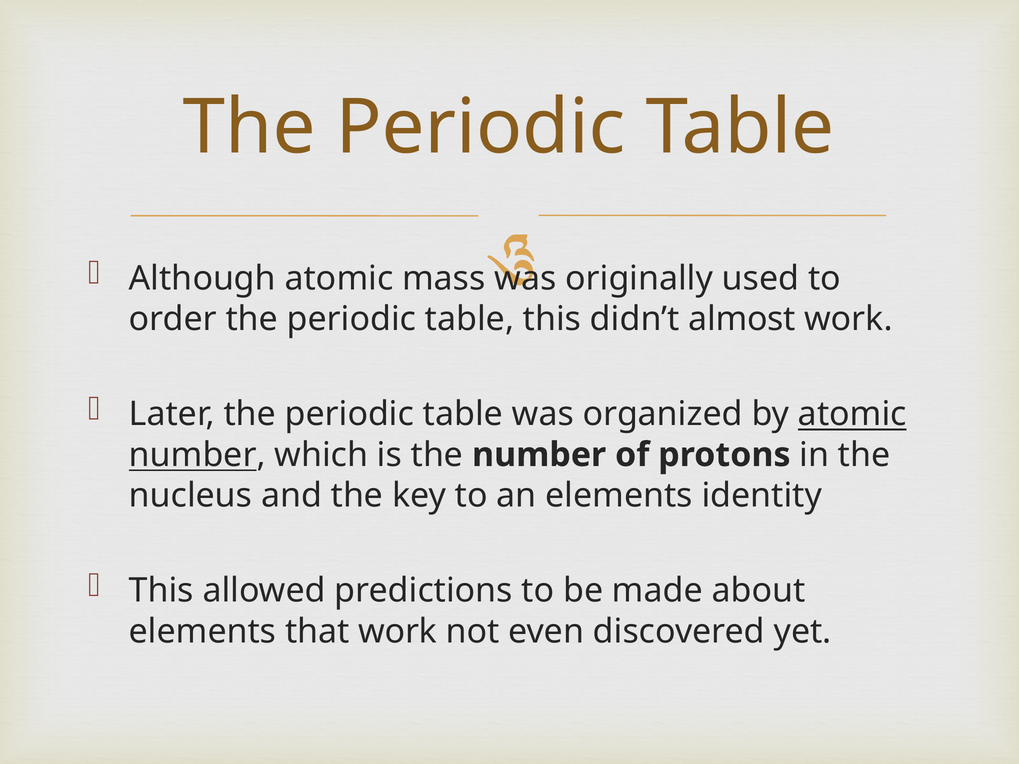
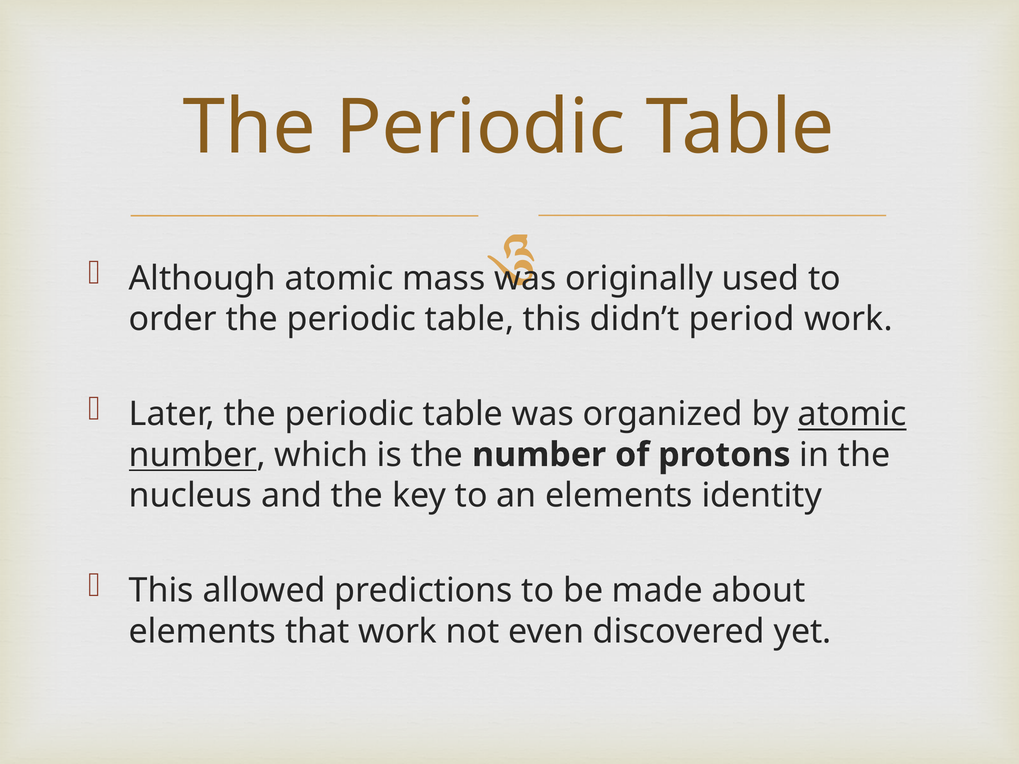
almost: almost -> period (742, 319)
